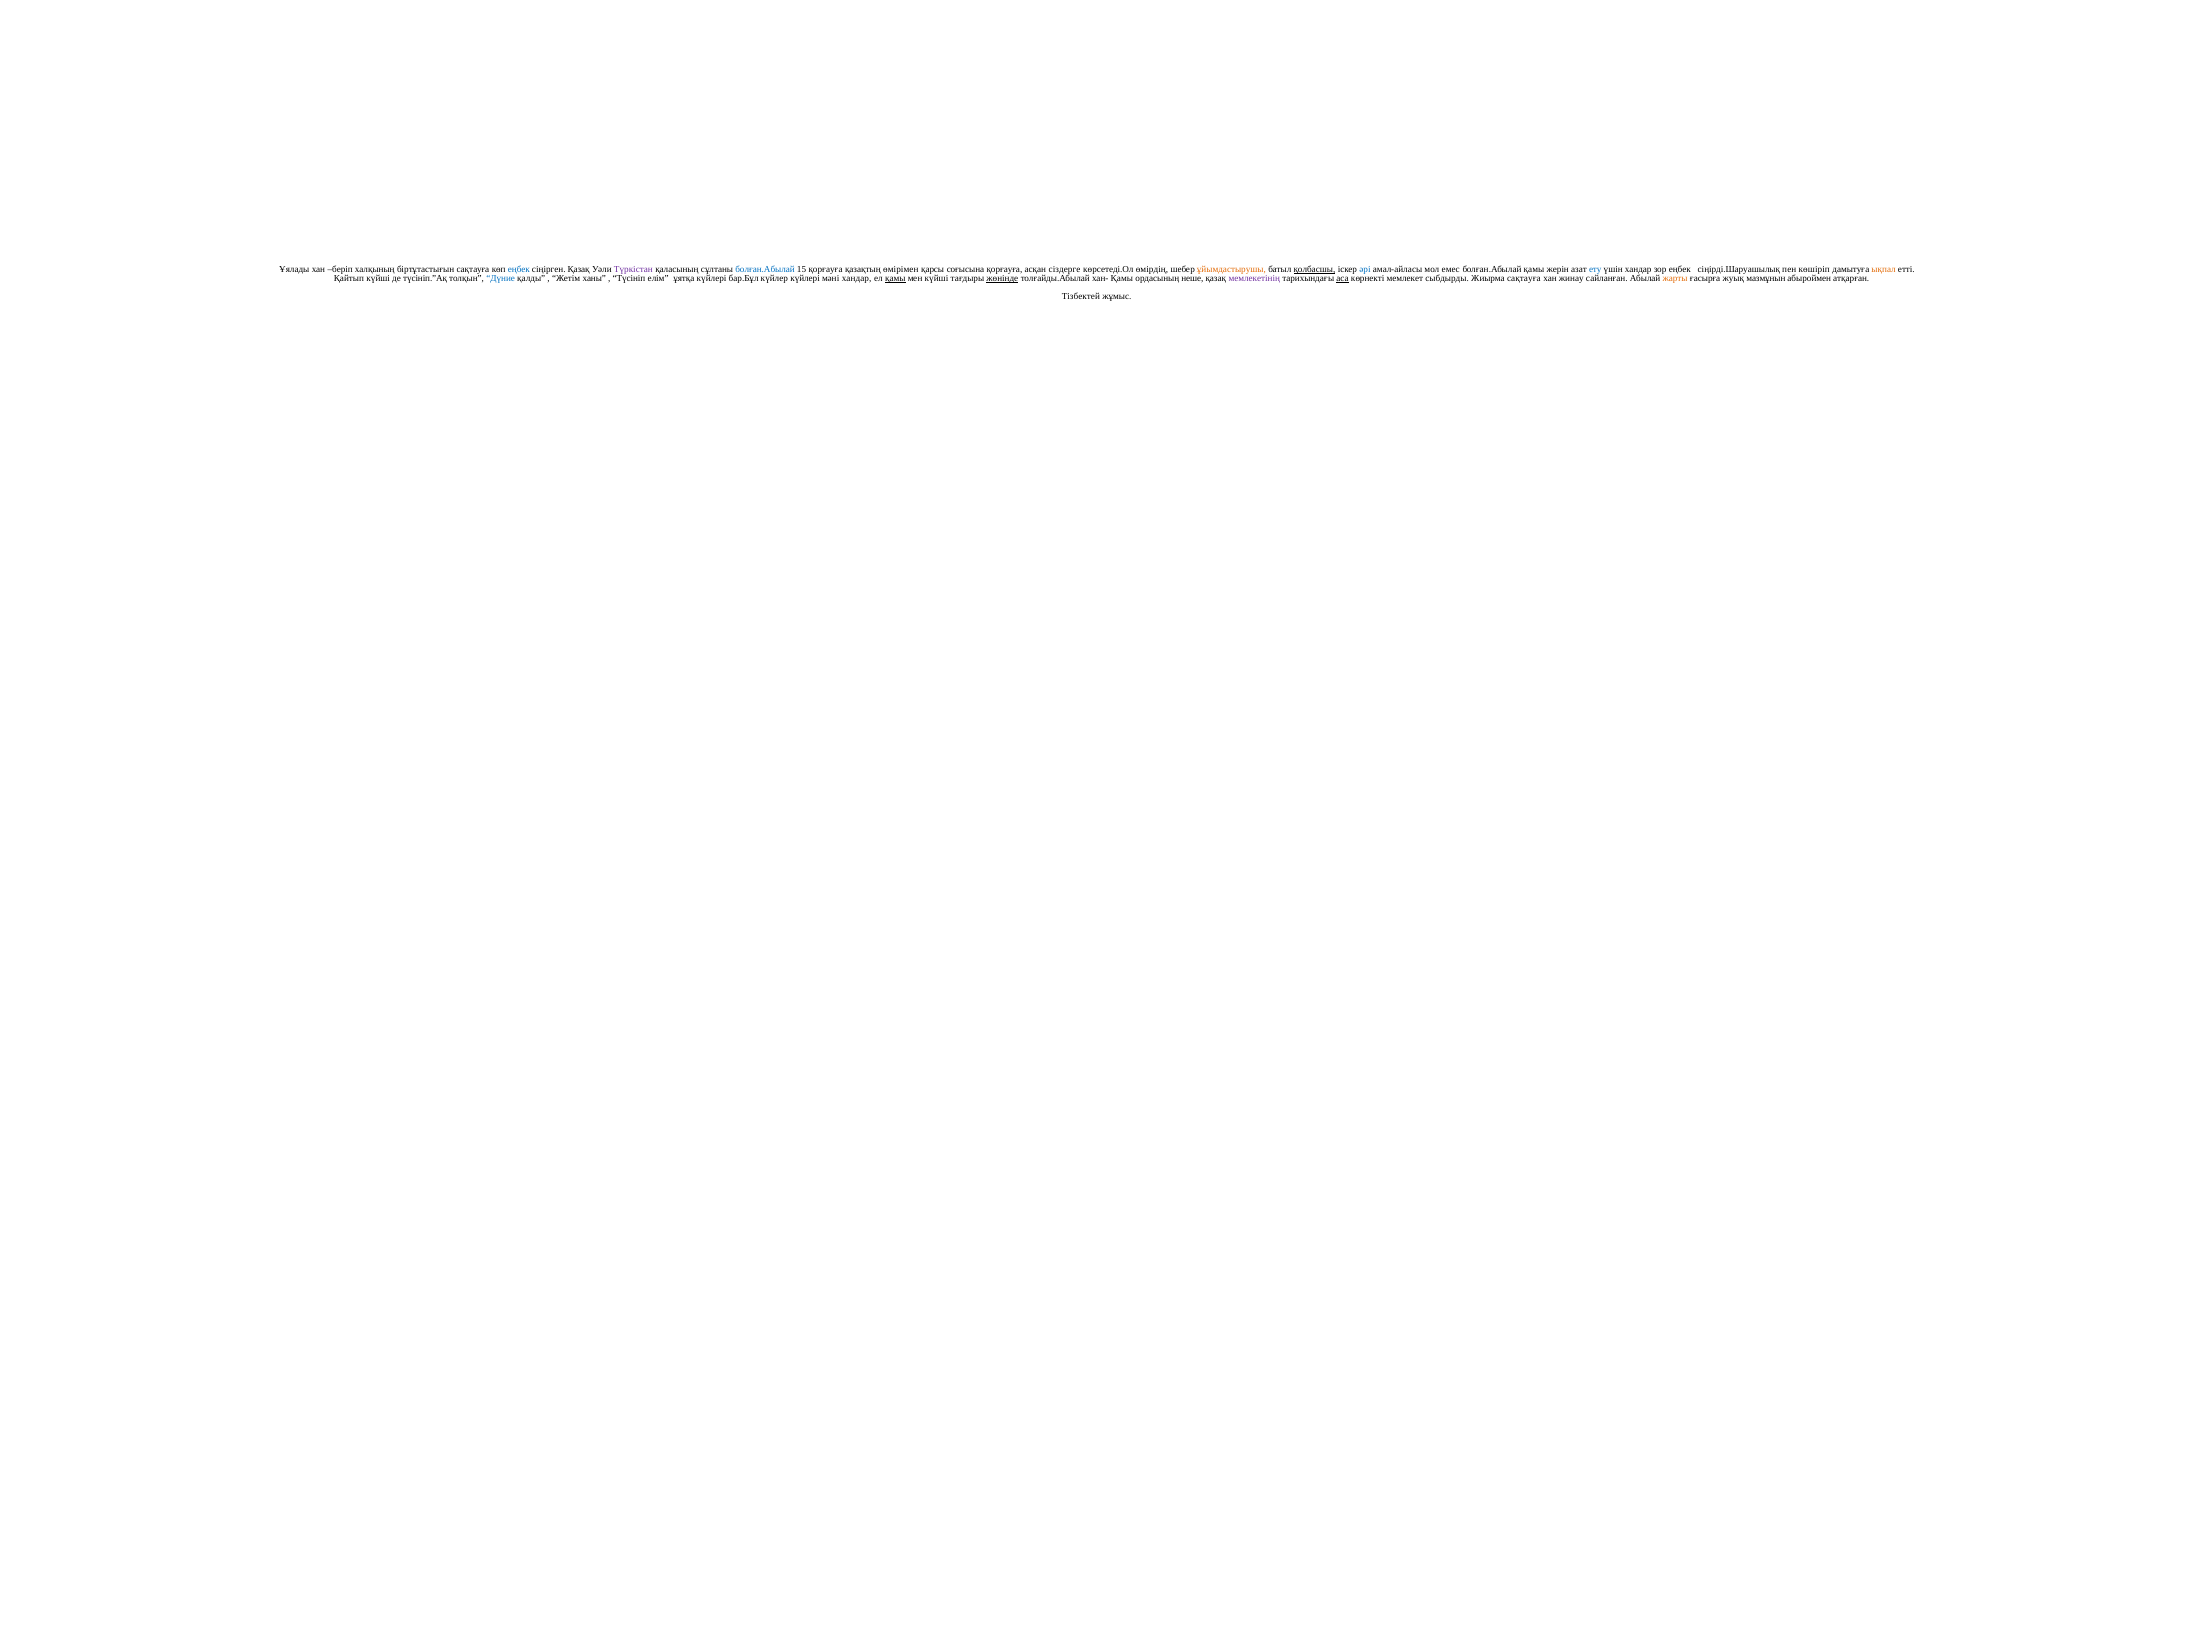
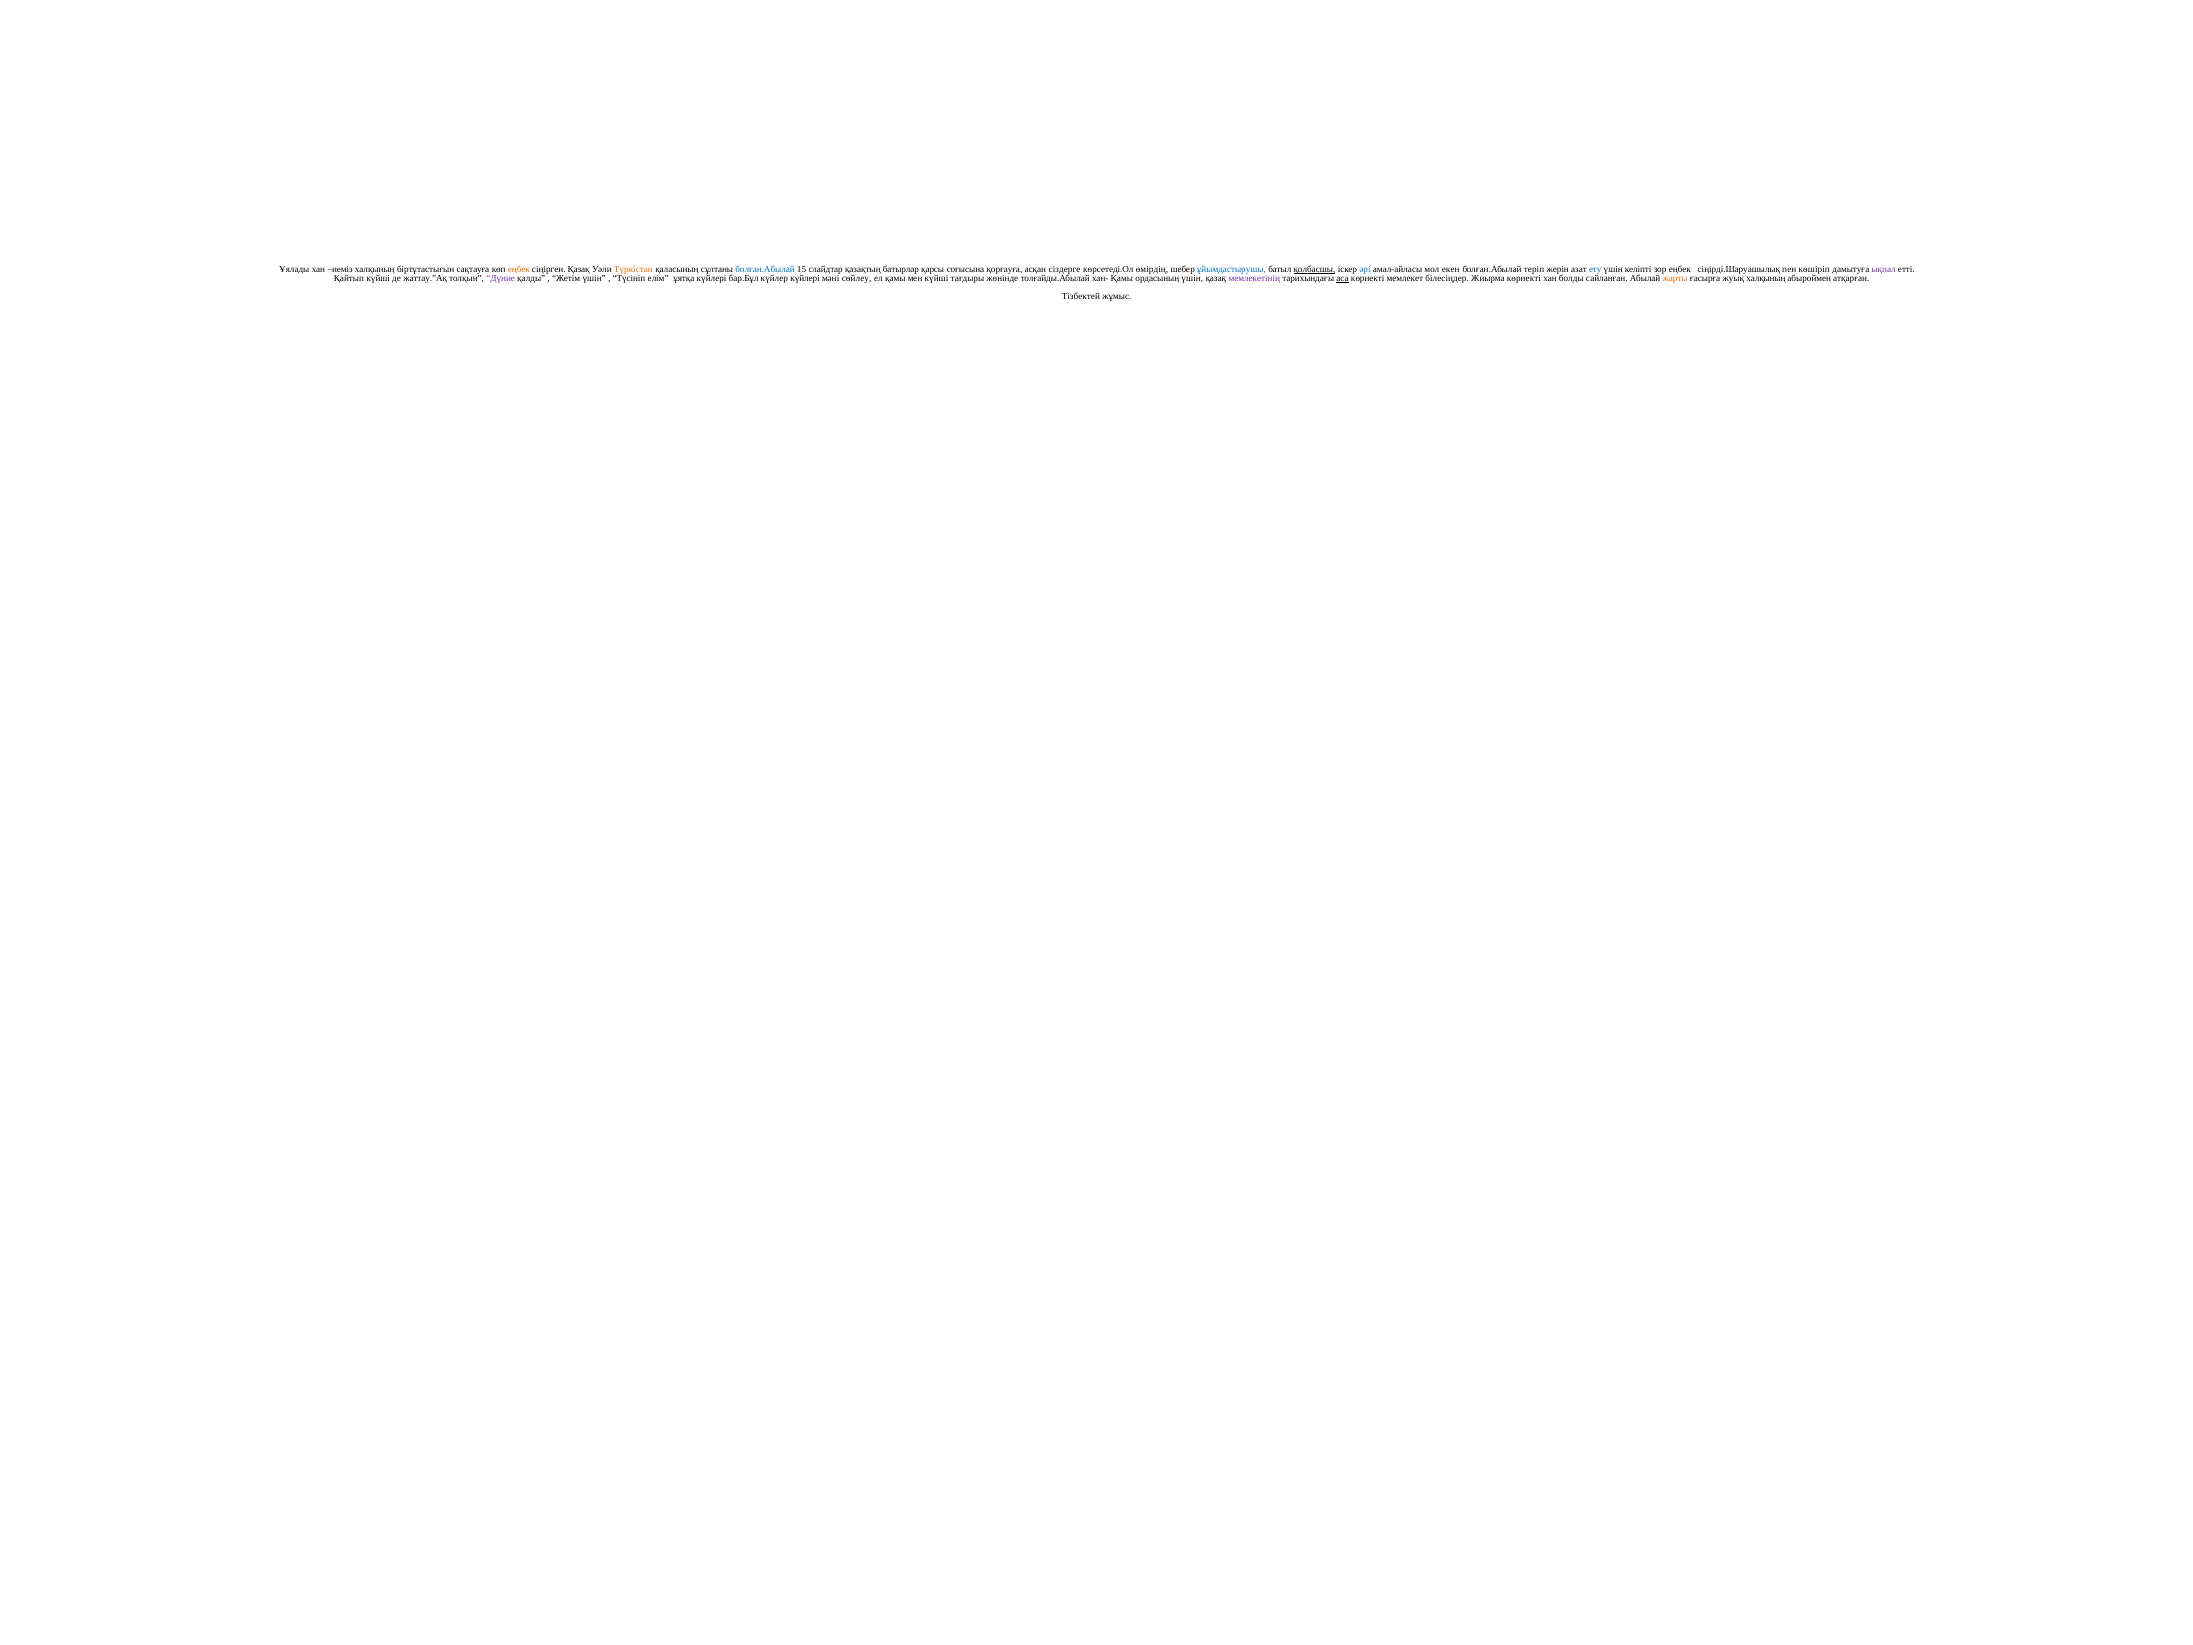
беріп: беріп -> иеміз (340, 270)
еңбек colour: blue -> orange (519, 270)
Түркістан colour: purple -> orange (633, 270)
15 қорғауға: қорғауға -> слайдтар (826, 270)
өмірімен: өмірімен -> батырлар (901, 270)
ұйымдастырушы colour: orange -> blue (1231, 270)
емес: емес -> екен (1451, 270)
болған.Абылай қамы: қамы -> теріп (1534, 270)
үшін хандар: хандар -> келіпті (1638, 270)
ықпал colour: orange -> purple (1884, 270)
түсініп.”Ақ: түсініп.”Ақ -> жаттау.”Ақ (425, 279)
Дүние colour: blue -> purple (501, 279)
Жетім ханы: ханы -> үшін (594, 279)
мәні хандар: хандар -> сөйлеу (857, 279)
қамы underline: present -> none (895, 279)
жөнінде underline: present -> none (1002, 279)
ордасының неше: неше -> үшін (1192, 279)
сыбдырды: сыбдырды -> білесіңдер (1447, 279)
Жиырма сақтауға: сақтауға -> көрнекті (1524, 279)
жинау: жинау -> болды (1571, 279)
жуық мазмұнын: мазмұнын -> халқының (1766, 279)
